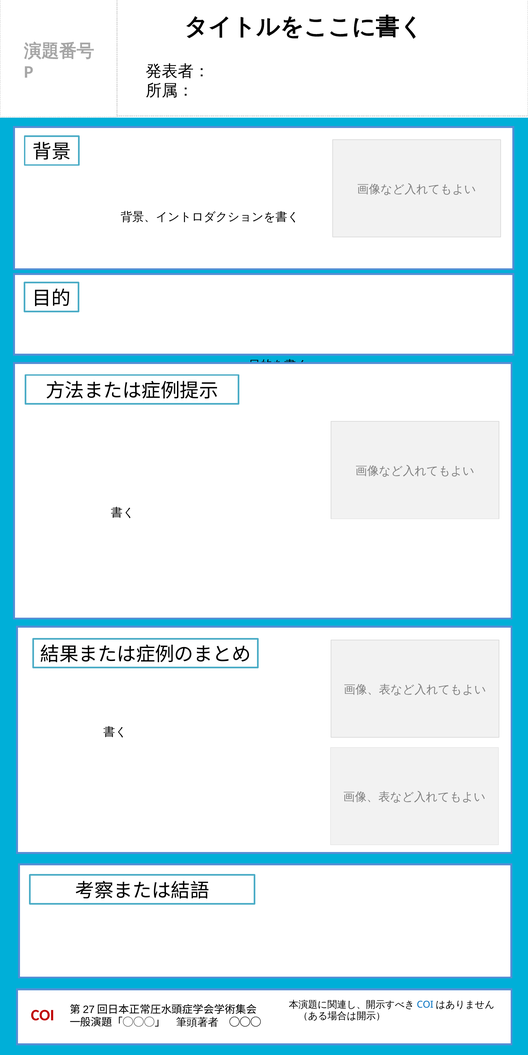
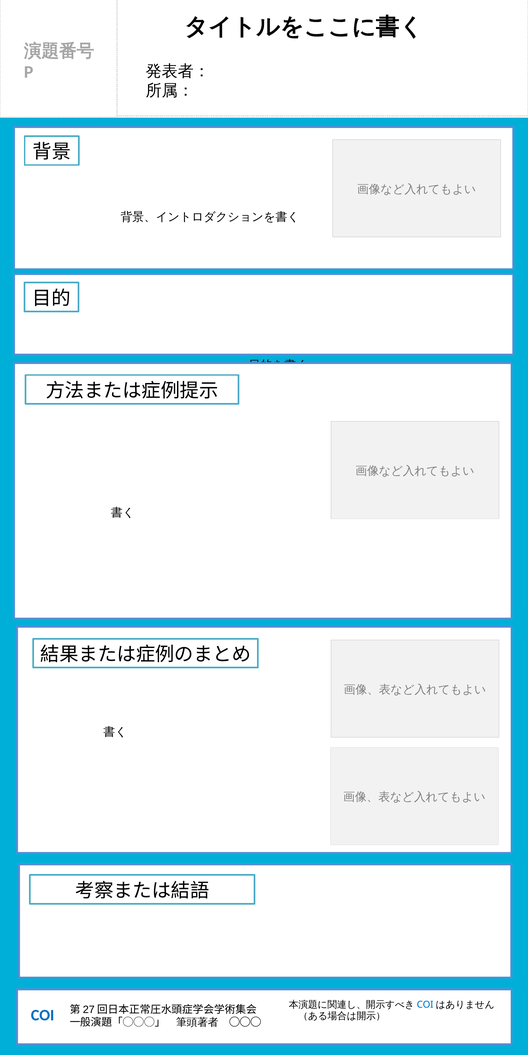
COI colour: red -> blue (43, 1016)
